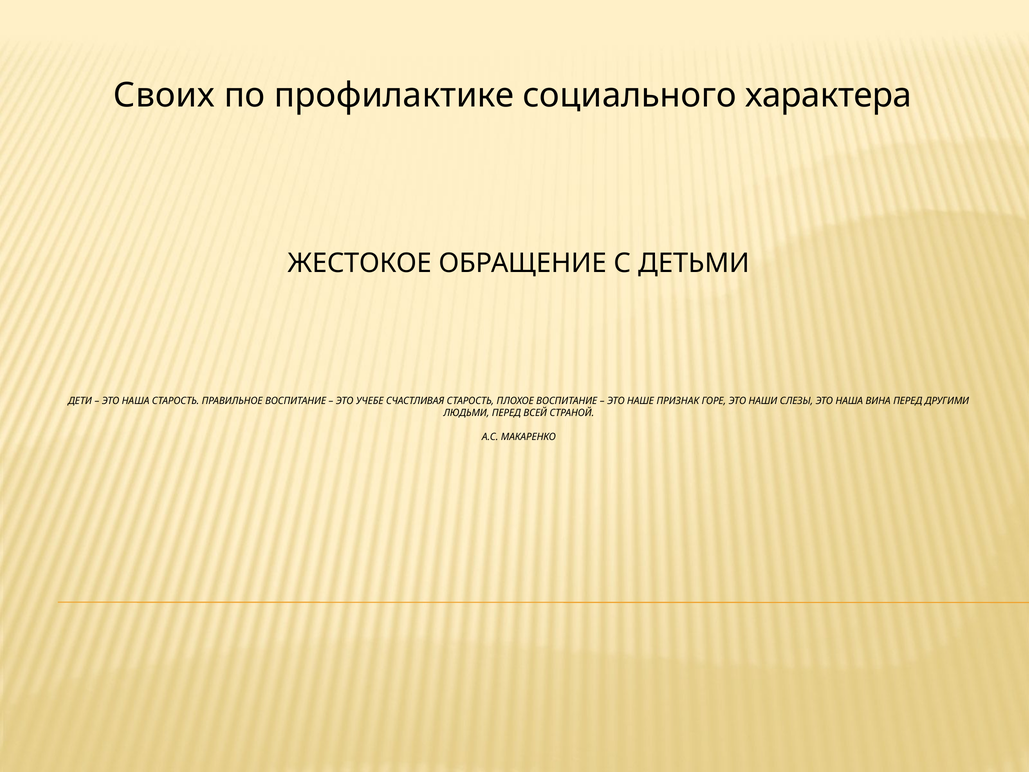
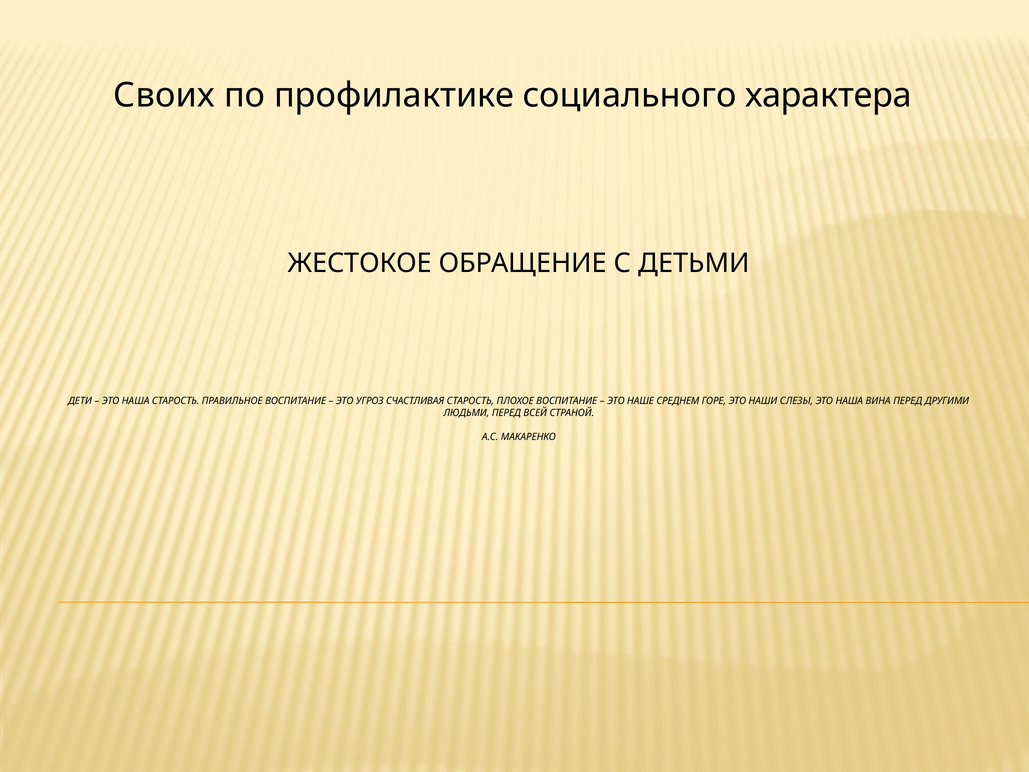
УЧЕБЕ: УЧЕБЕ -> УГРОЗ (370, 401)
ПРИЗНАК: ПРИЗНАК -> СРЕДНЕМ (678, 401)
